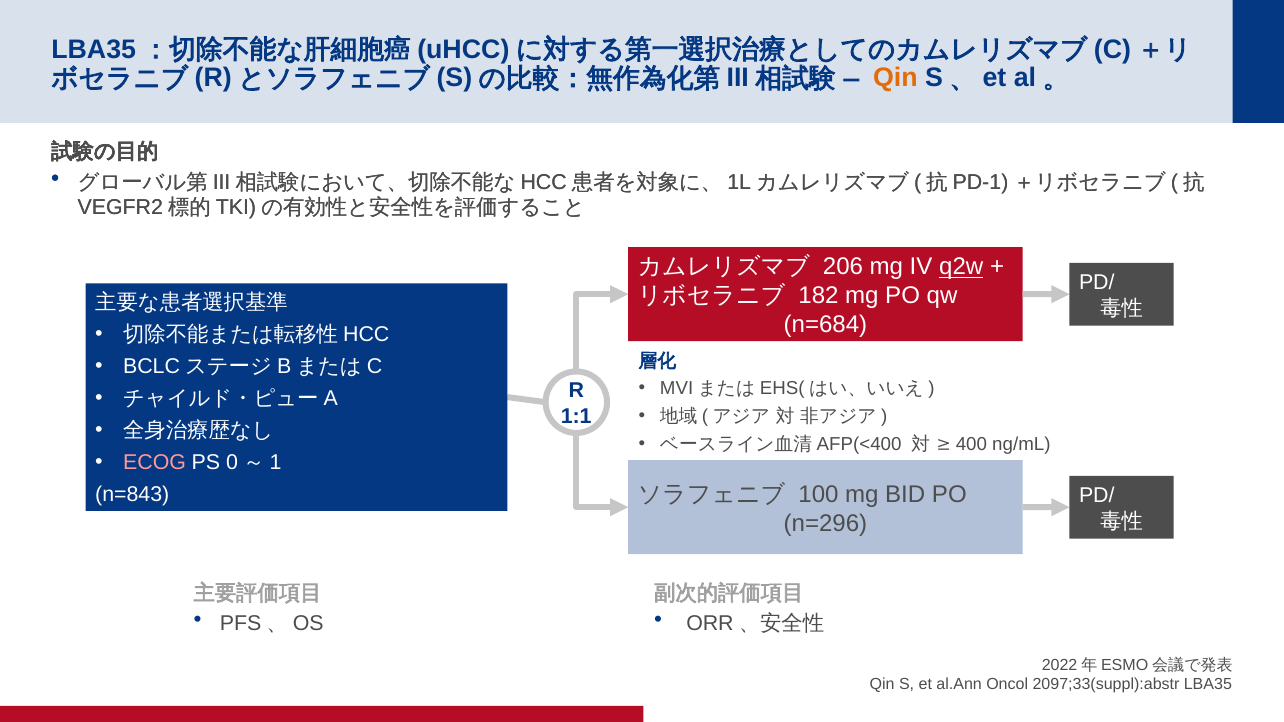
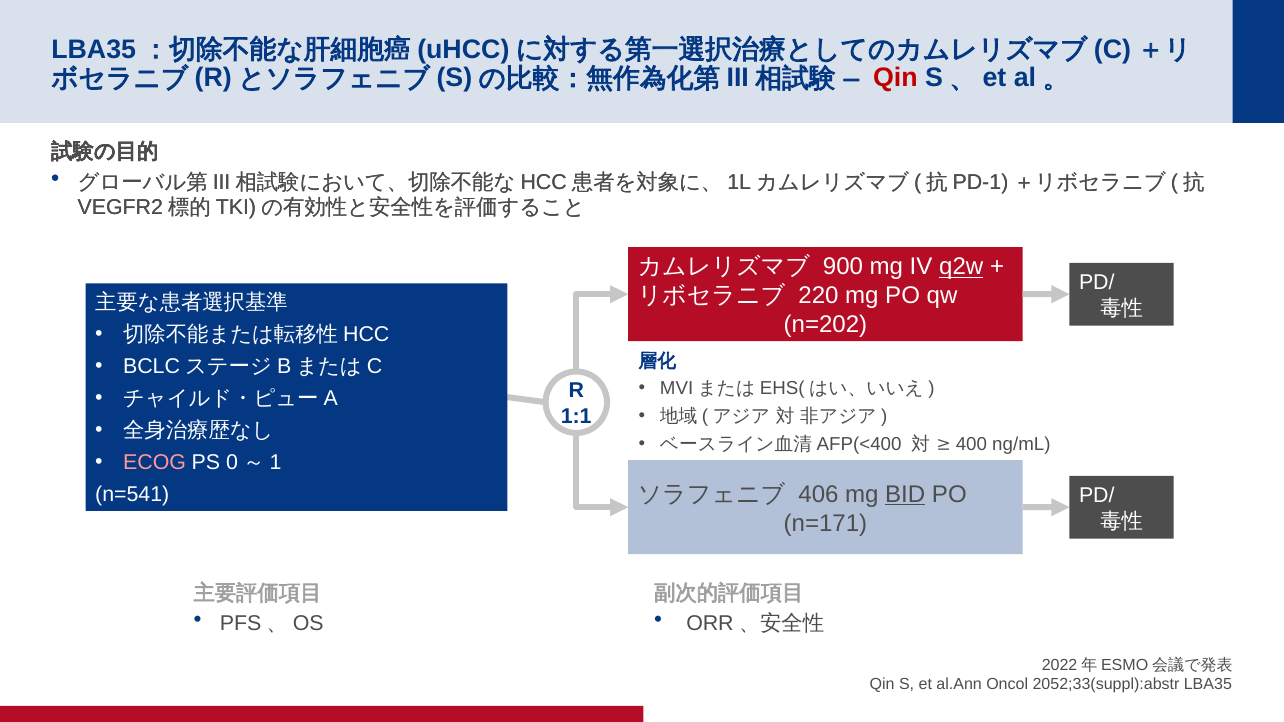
Qin colour: orange -> red (895, 78)
206: 206 -> 900 (843, 267)
182: 182 -> 220 (818, 296)
n=684: n=684 -> n=202 (825, 325)
n=843: n=843 -> n=541 (132, 495)
100: 100 -> 406 (818, 495)
BID underline: none -> present (905, 495)
n=296: n=296 -> n=171 (825, 523)
2097;33(suppl):abstr: 2097;33(suppl):abstr -> 2052;33(suppl):abstr (1106, 685)
